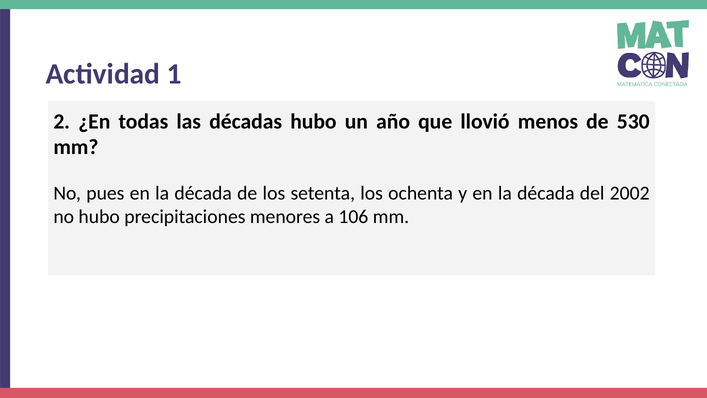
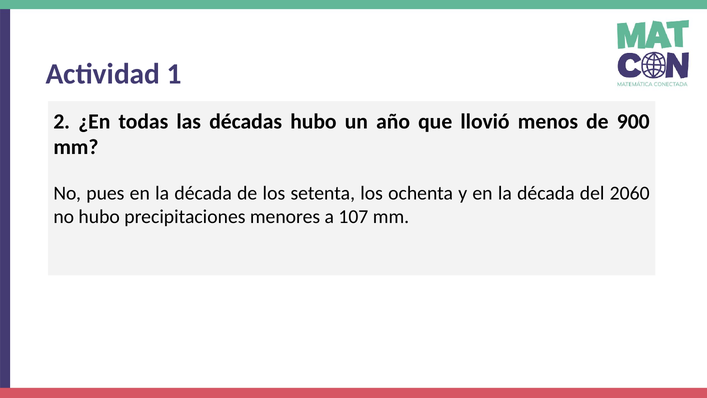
530: 530 -> 900 (633, 121)
2002: 2002 -> 2060 (630, 193)
106: 106 -> 107 (353, 217)
